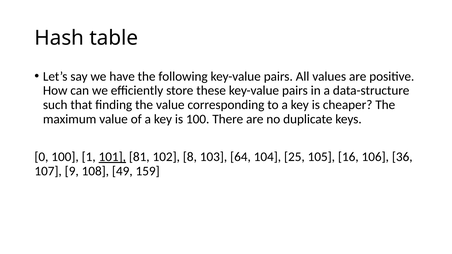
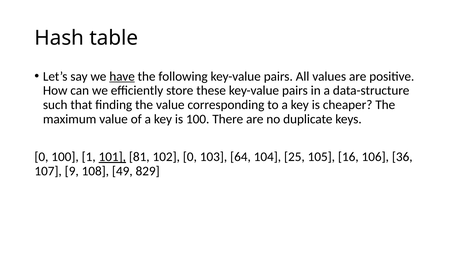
have underline: none -> present (122, 76)
102 8: 8 -> 0 (190, 157)
159: 159 -> 829 (148, 171)
